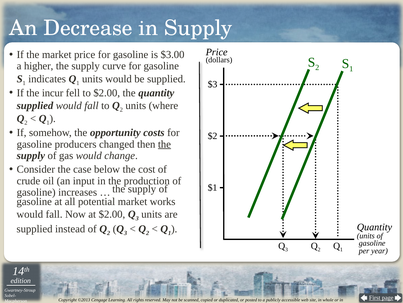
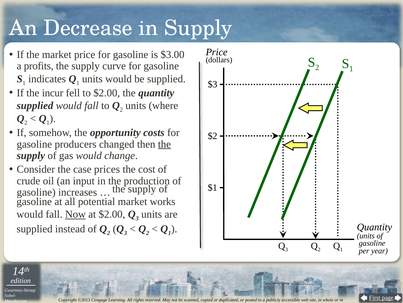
higher: higher -> profits (39, 66)
below: below -> prices (107, 169)
Now underline: none -> present (75, 214)
